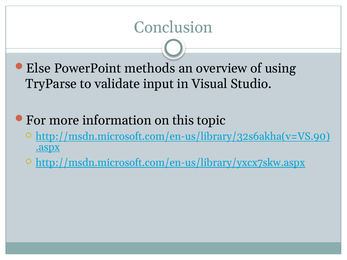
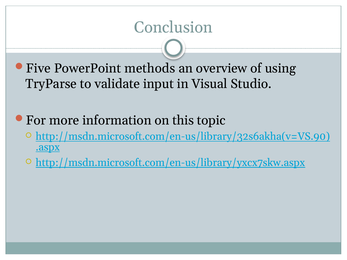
Else: Else -> Five (38, 68)
